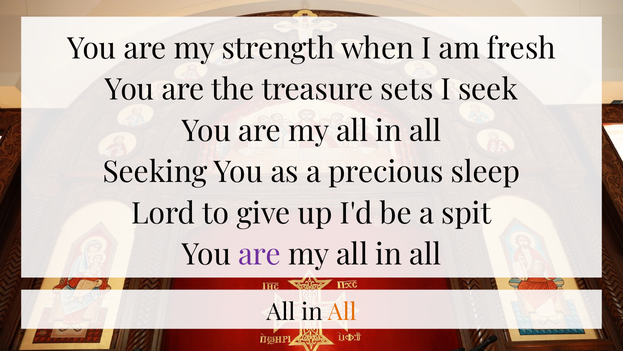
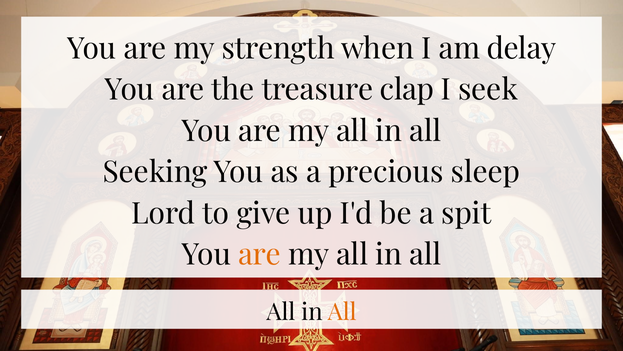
fresh: fresh -> delay (521, 49)
sets: sets -> clap (407, 90)
are colour: purple -> orange (260, 255)
